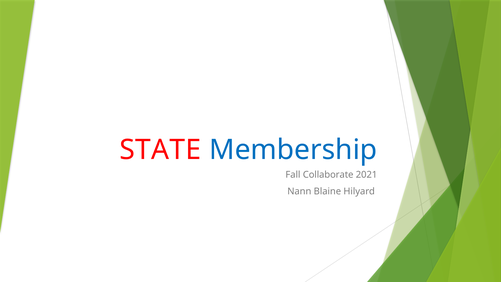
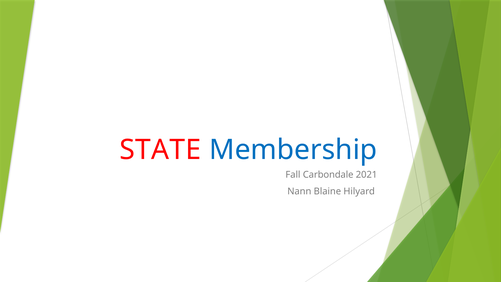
Collaborate: Collaborate -> Carbondale (328, 175)
